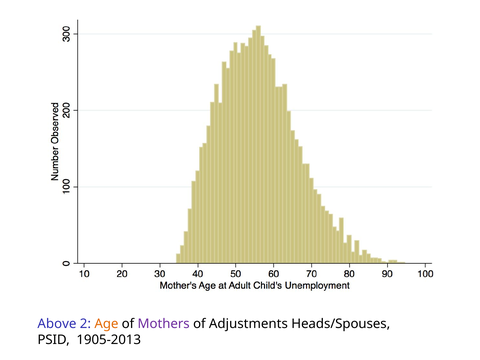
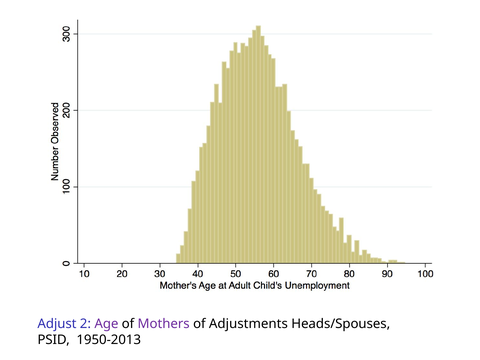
Above: Above -> Adjust (57, 324)
Age colour: orange -> purple (106, 324)
1905-2013: 1905-2013 -> 1950-2013 (109, 340)
